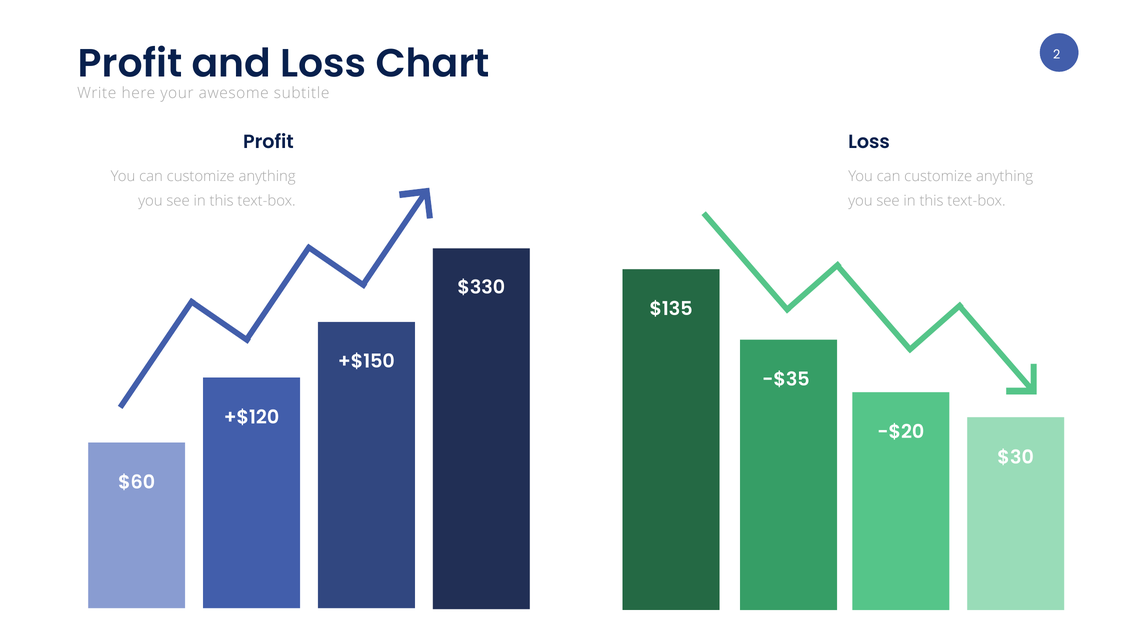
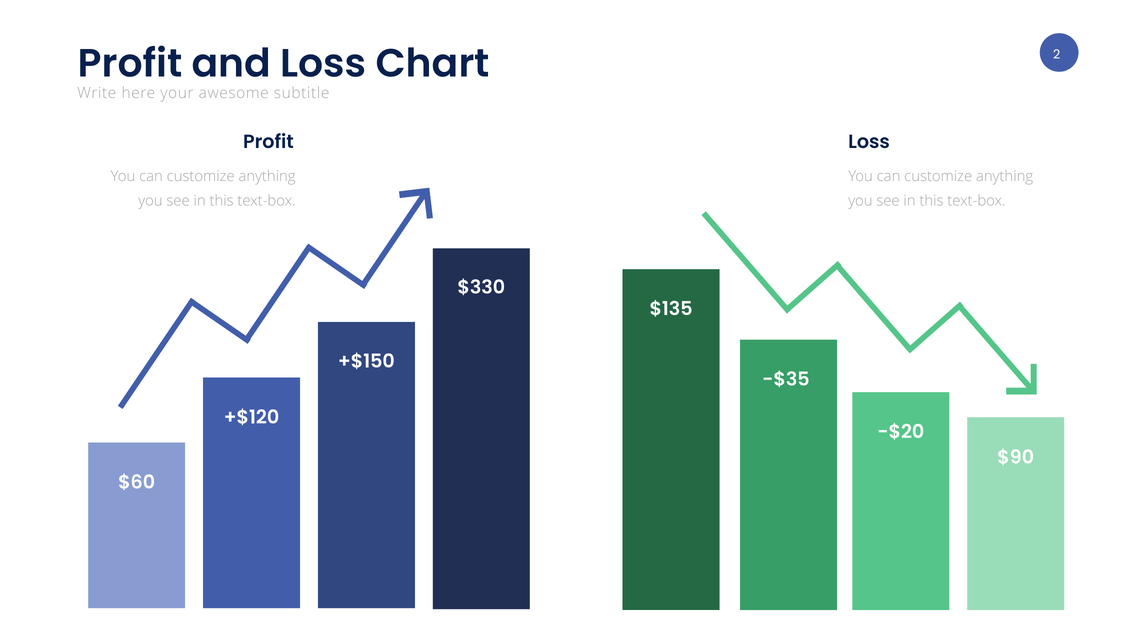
$30: $30 -> $90 (1016, 457)
